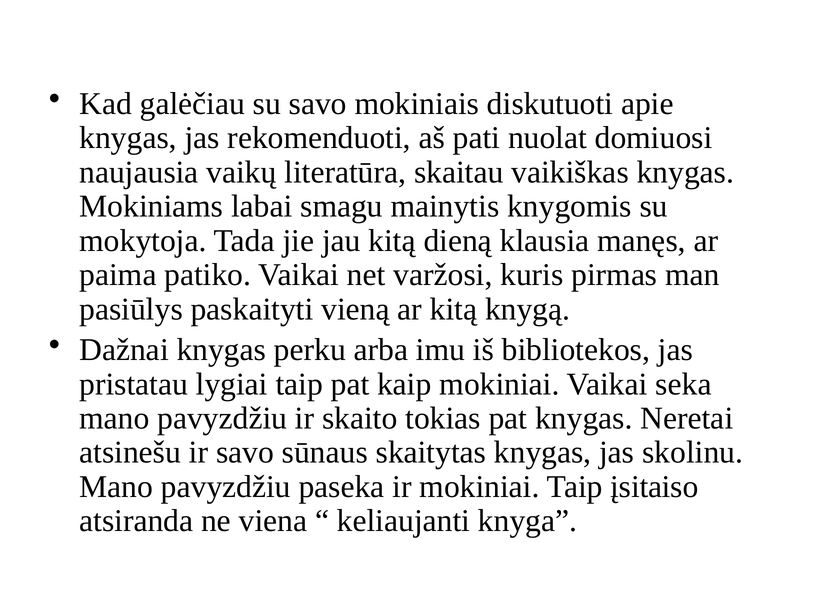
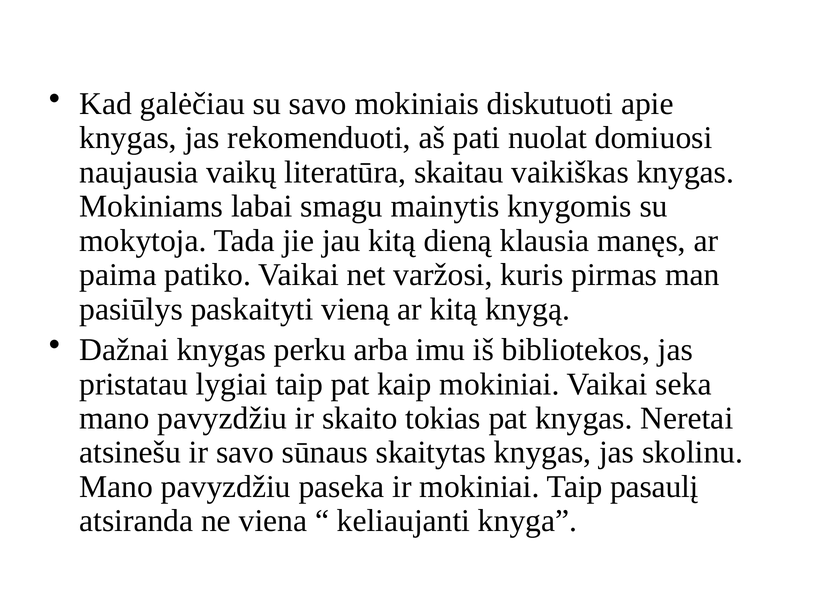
įsitaiso: įsitaiso -> pasaulį (654, 486)
